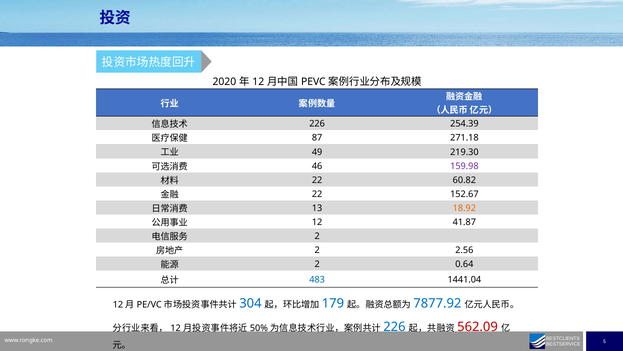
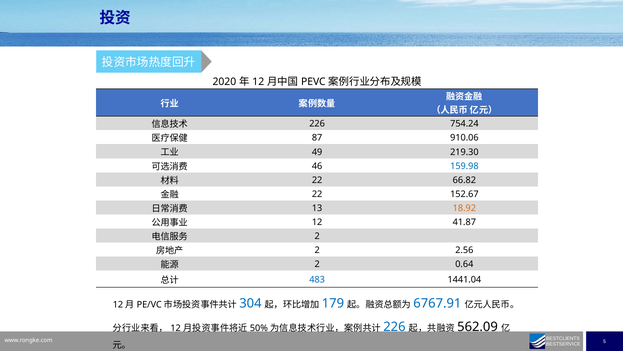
254.39: 254.39 -> 754.24 (464, 124)
271.18: 271.18 -> 910.06 (464, 138)
159.98 colour: purple -> blue (464, 166)
60.82: 60.82 -> 66.82 (464, 180)
7877.92: 7877.92 -> 6767.91 (437, 303)
562.09 colour: red -> black (478, 327)
